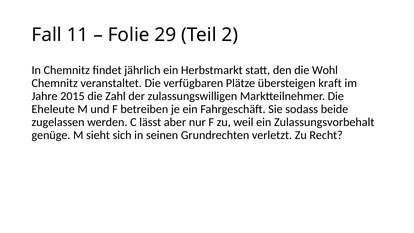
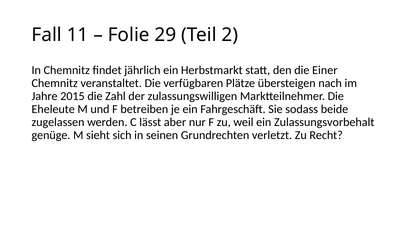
Wohl: Wohl -> Einer (325, 70)
kraft: kraft -> nach (330, 83)
